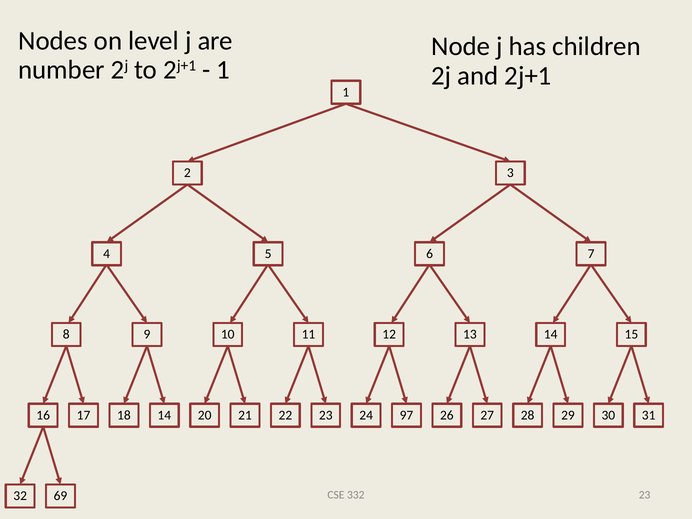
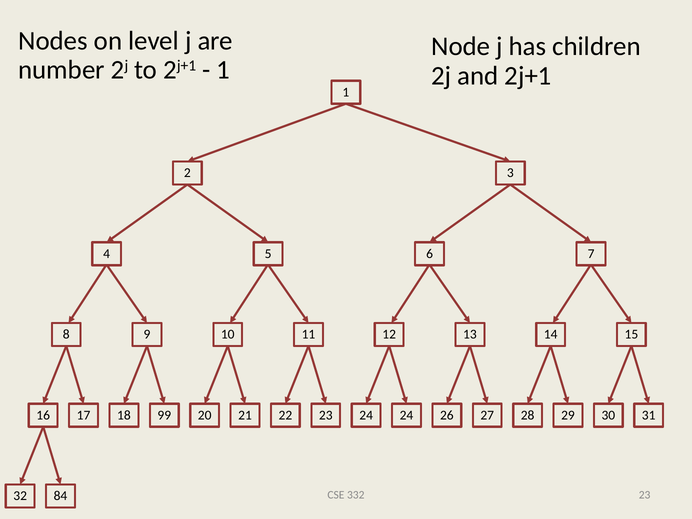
18 14: 14 -> 99 (164, 415)
24 97: 97 -> 24 (406, 415)
69: 69 -> 84 (60, 496)
